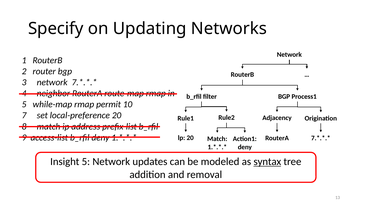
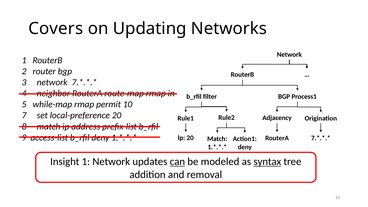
Specify: Specify -> Covers (56, 29)
Insight 5: 5 -> 1 (86, 162)
can underline: none -> present (177, 162)
